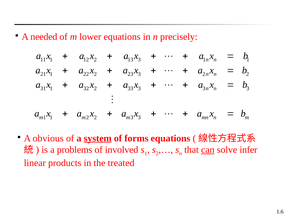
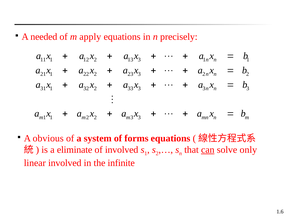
lower: lower -> apply (90, 37)
system underline: present -> none (98, 139)
problems: problems -> eliminate (75, 150)
infer: infer -> only (248, 150)
linear products: products -> involved (65, 163)
treated: treated -> infinite (121, 163)
